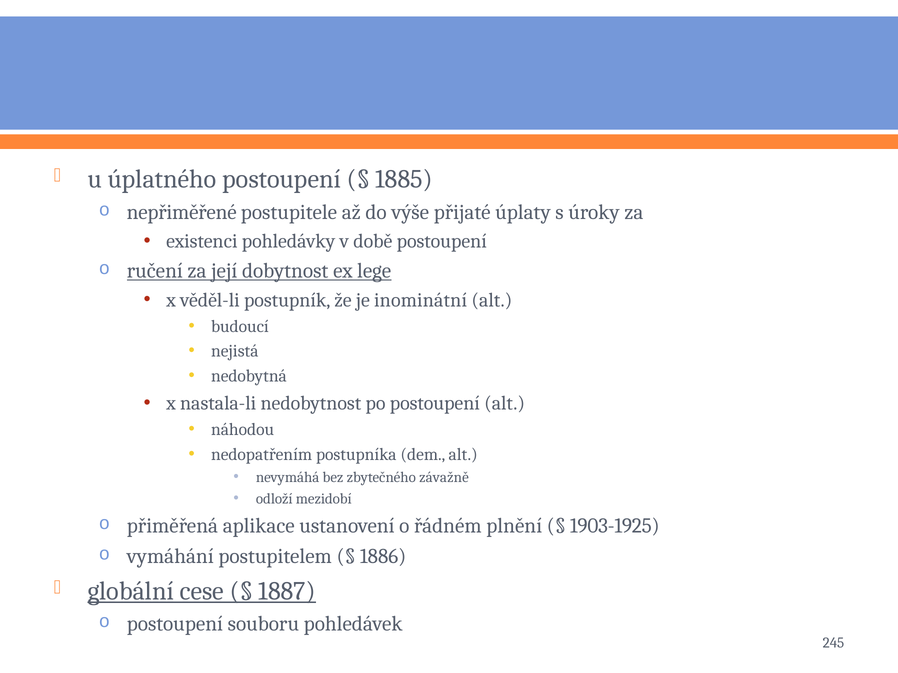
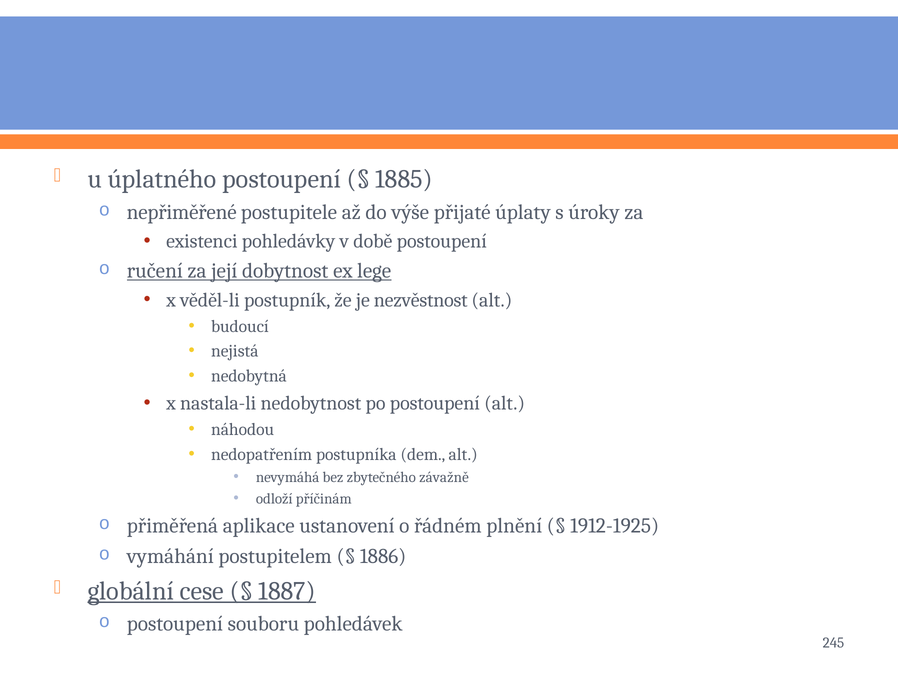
inominátní: inominátní -> nezvěstnost (421, 300)
mezidobí: mezidobí -> příčinám (324, 499)
1903-1925: 1903-1925 -> 1912-1925 (615, 526)
